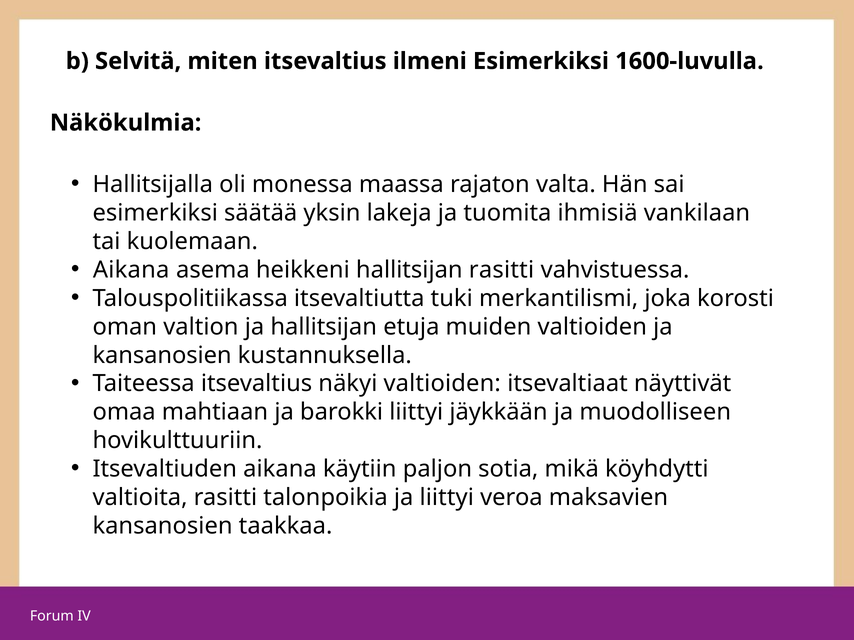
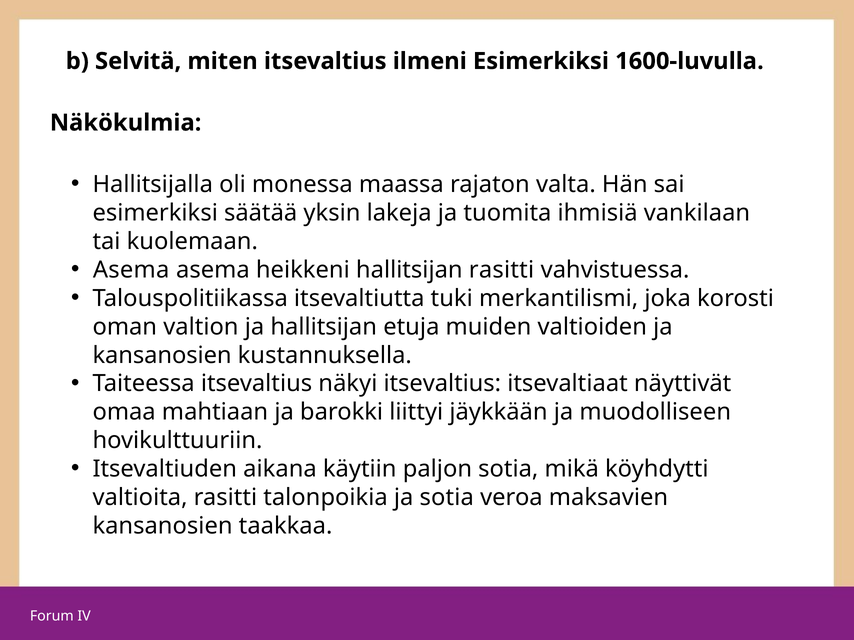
Aikana: Aikana -> Asema (131, 270)
näkyi valtioiden: valtioiden -> itsevaltius (442, 384)
ja liittyi: liittyi -> sotia (447, 498)
